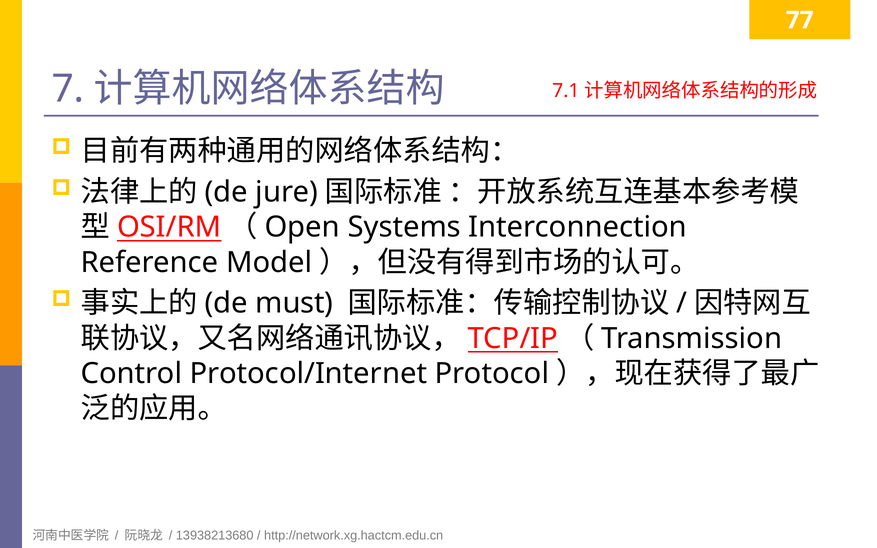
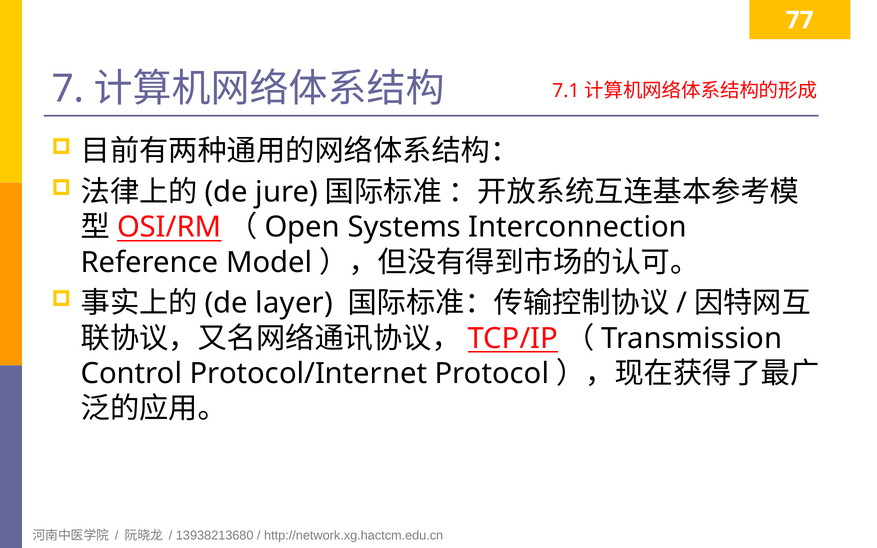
must: must -> layer (294, 303)
